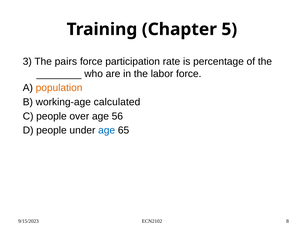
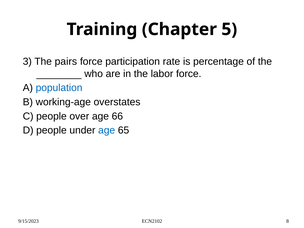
population colour: orange -> blue (59, 88)
calculated: calculated -> overstates (117, 102)
56: 56 -> 66 (117, 116)
